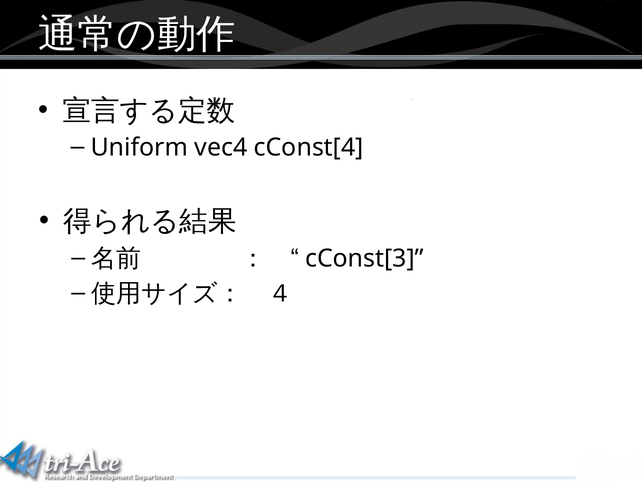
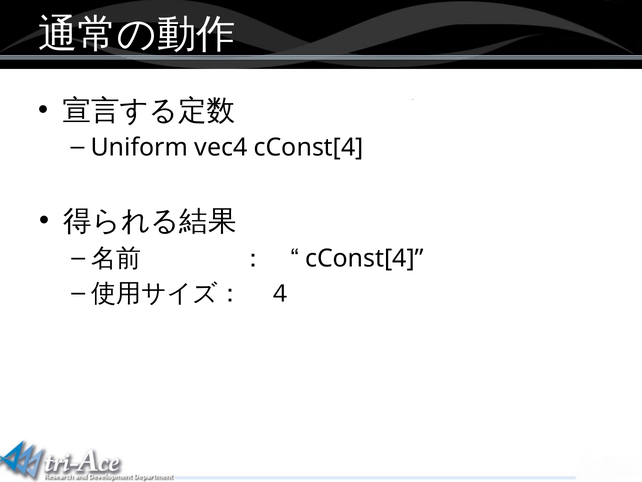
cConst[3: cConst[3 -> cConst[4 (364, 258)
